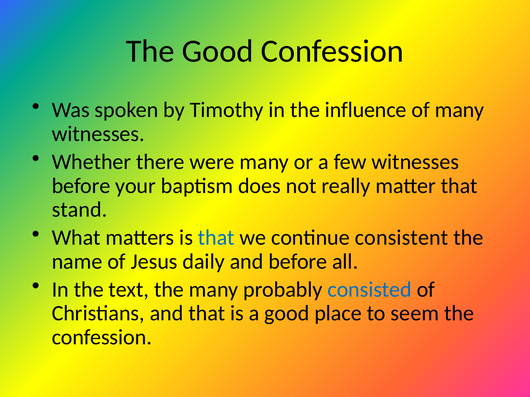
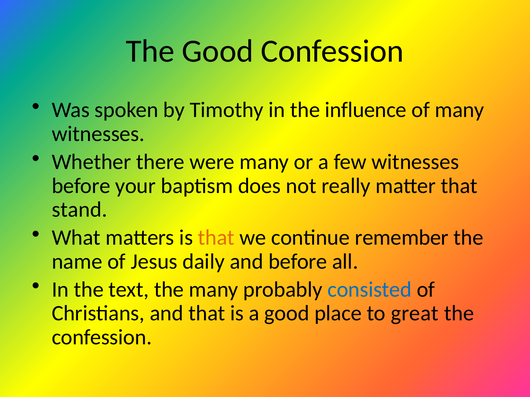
that colour: blue -> orange (216, 238)
consistent: consistent -> remember (402, 238)
seem: seem -> great (415, 314)
